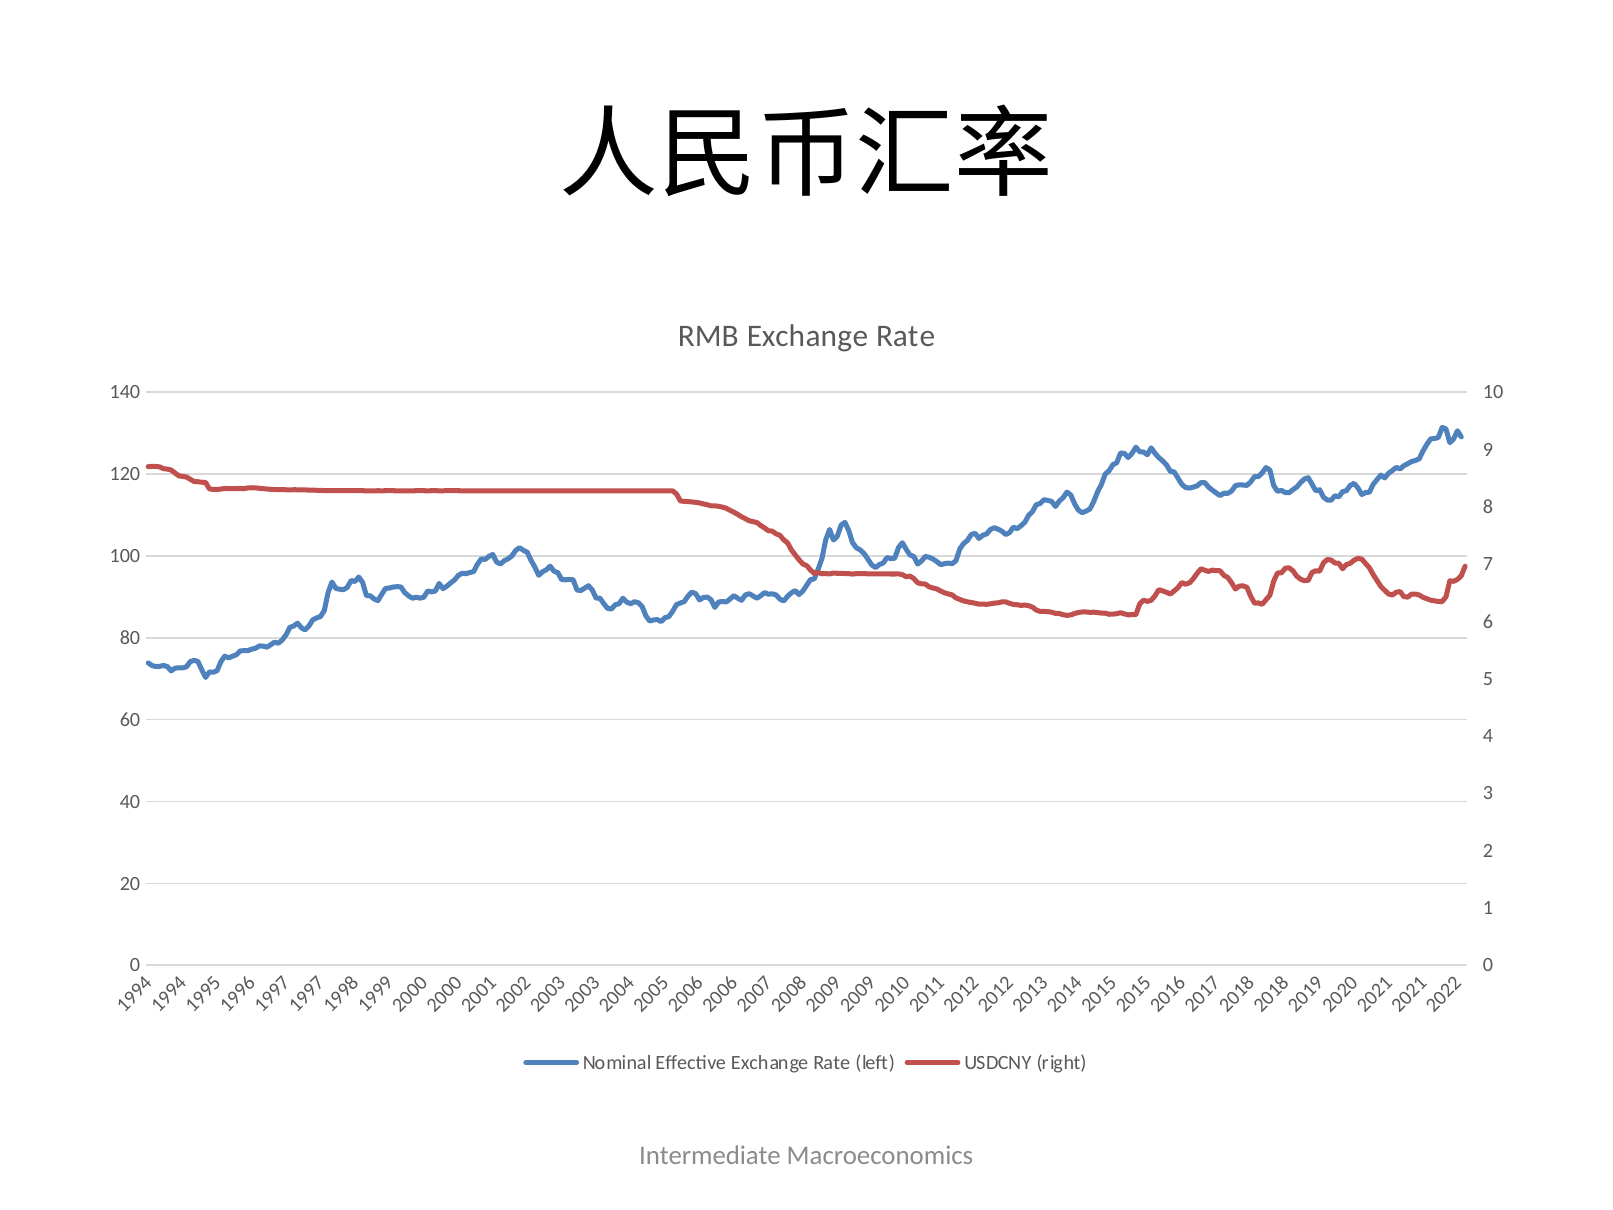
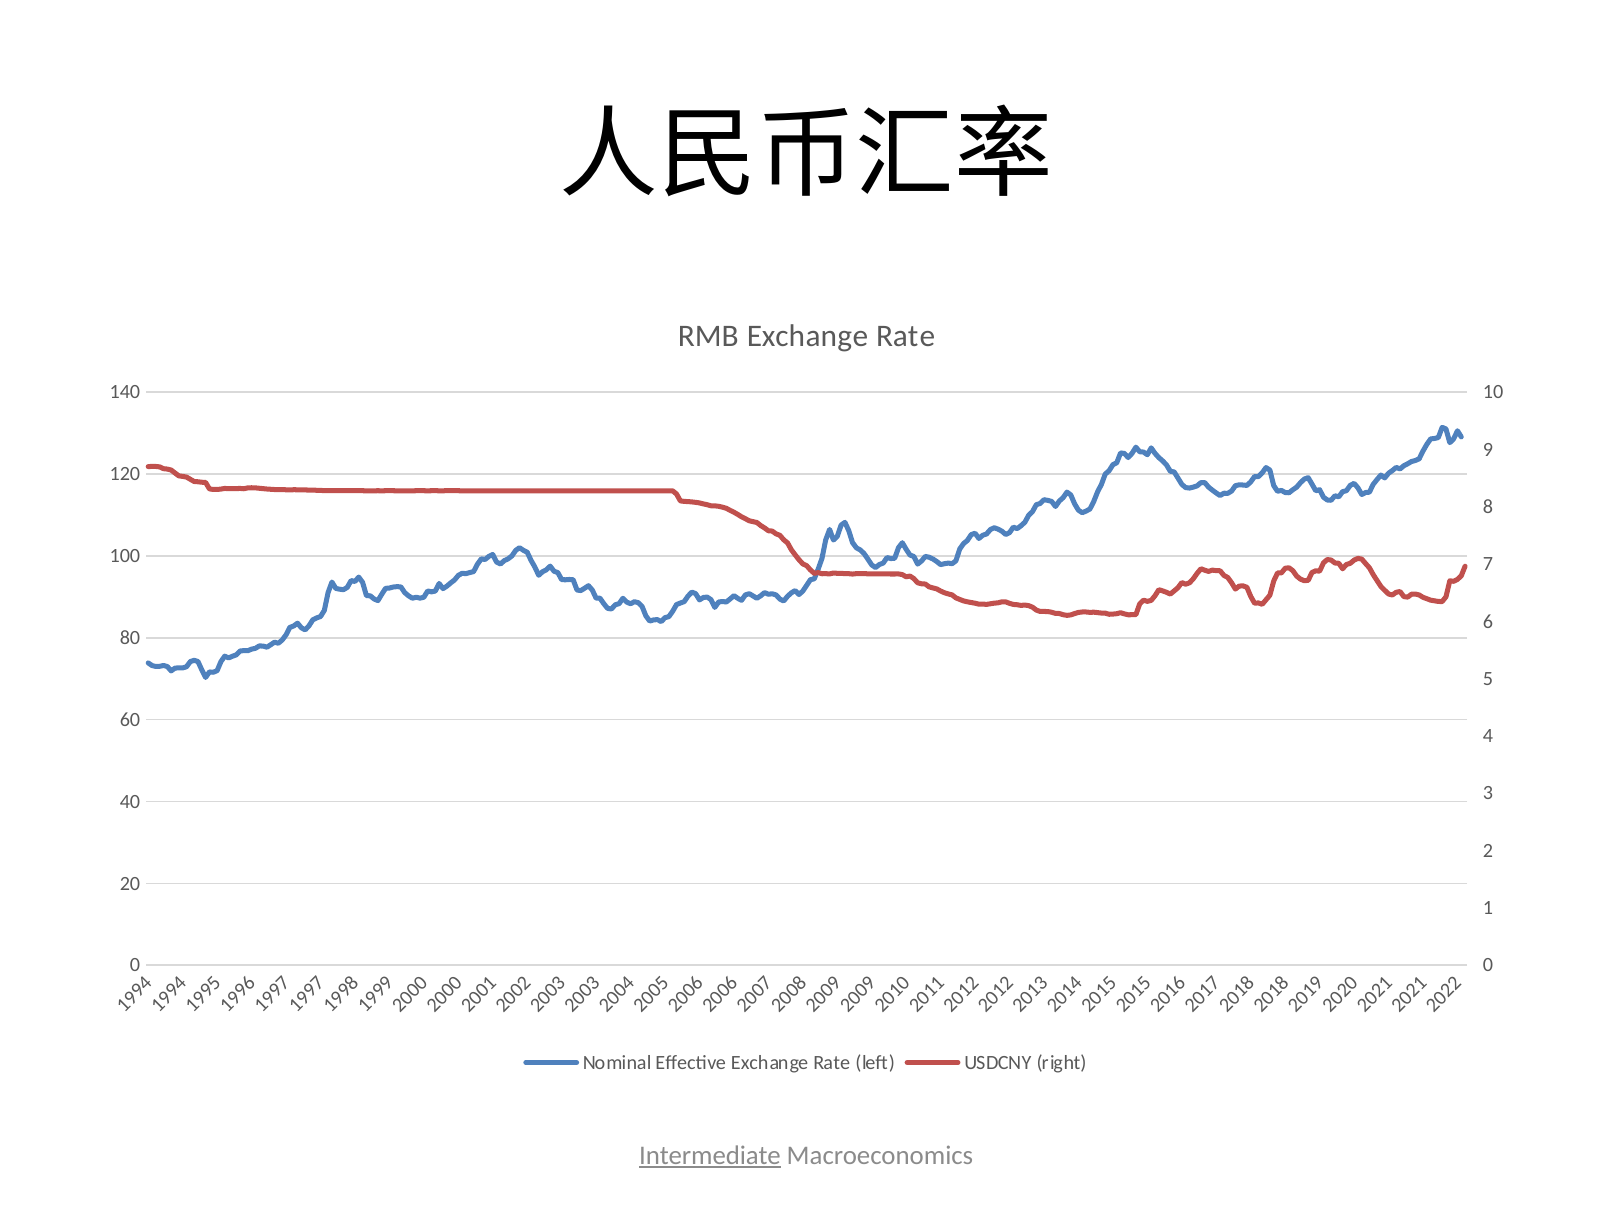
Intermediate underline: none -> present (710, 1155)
